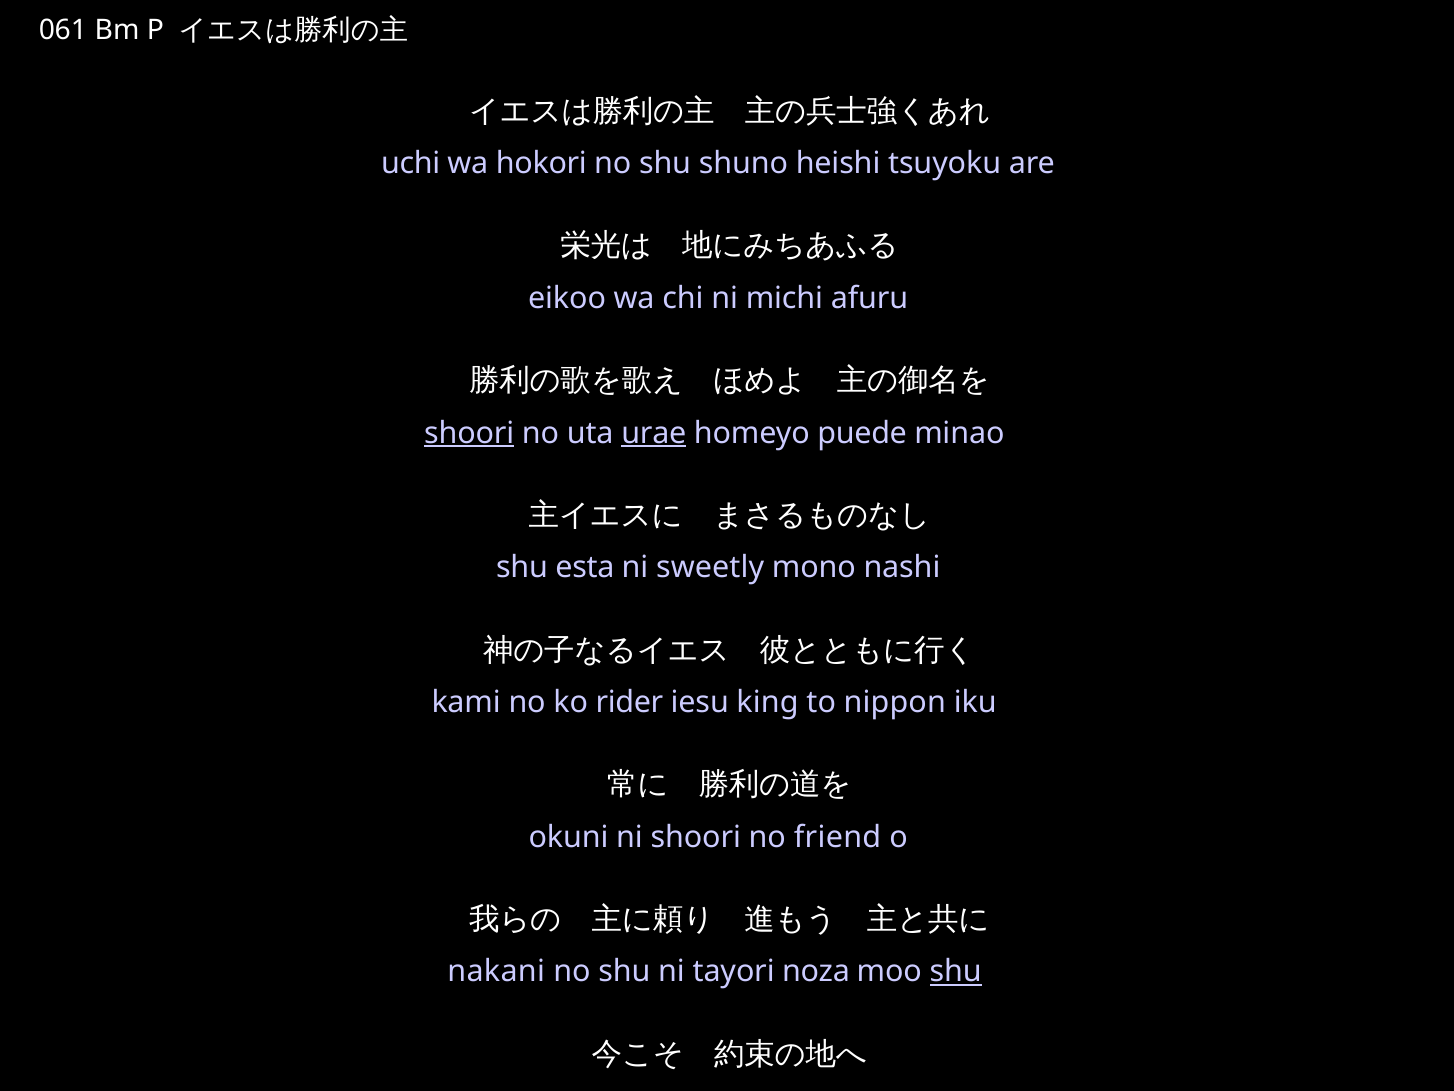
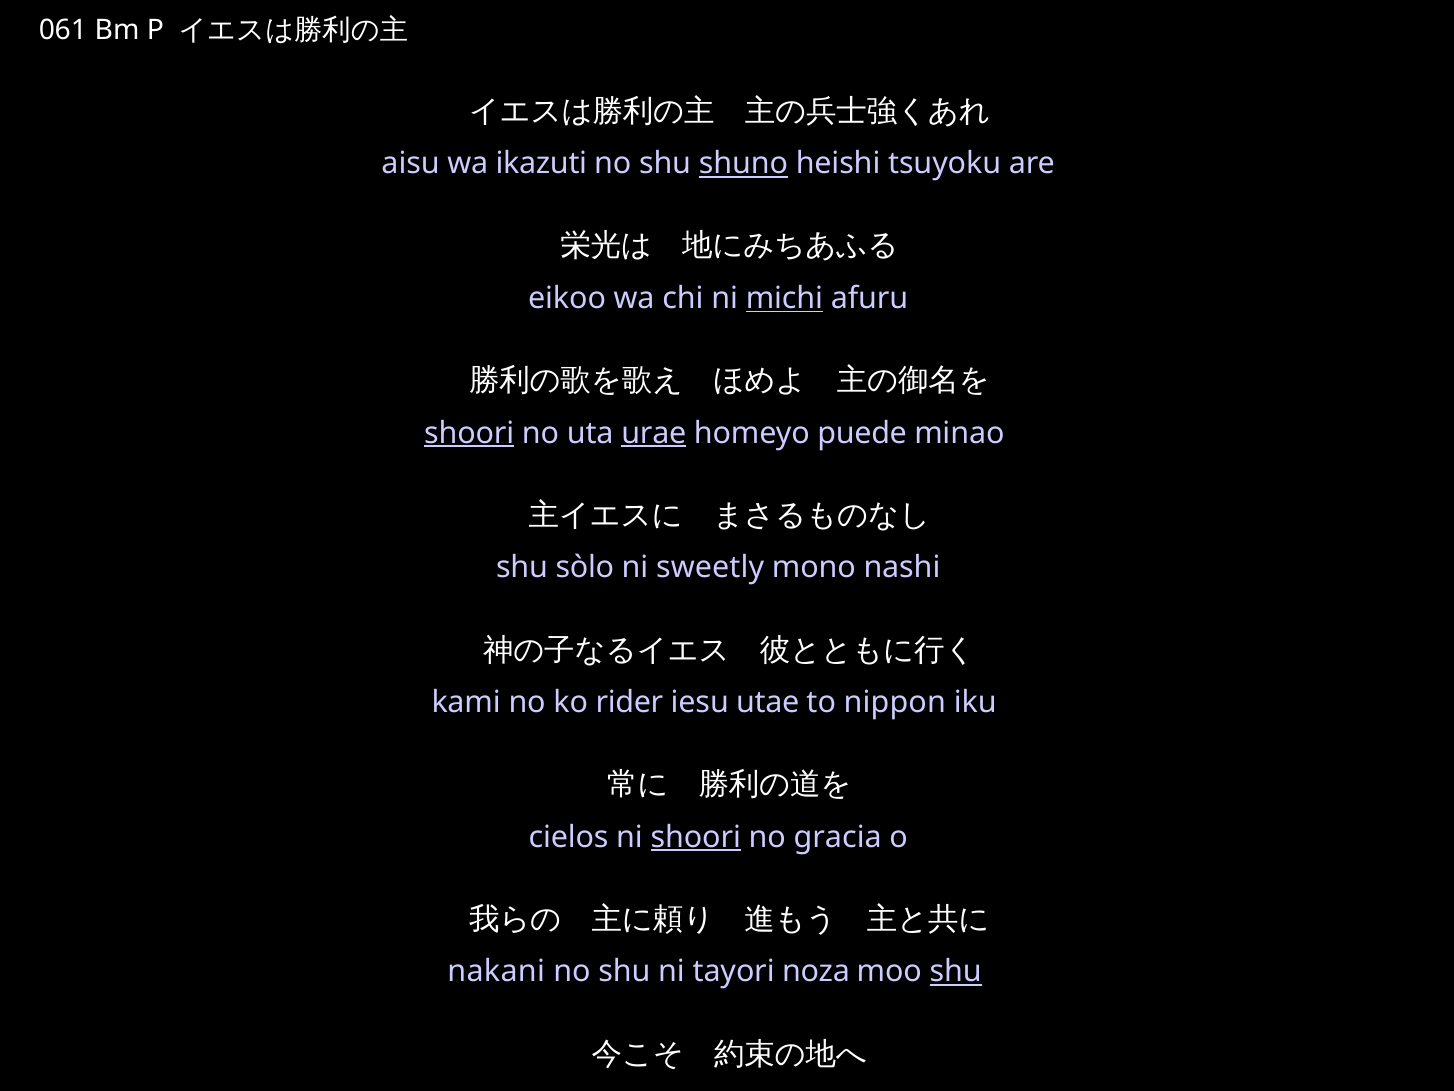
uchi: uchi -> aisu (411, 164)
hokori: hokori -> ikazuti (541, 164)
shuno underline: none -> present (743, 164)
michi underline: none -> present (784, 298)
esta: esta -> sòlo (585, 568)
king: king -> utae (768, 702)
okuni: okuni -> cielos (569, 837)
shoori underline: none -> present (696, 837)
friend: friend -> gracia (838, 837)
